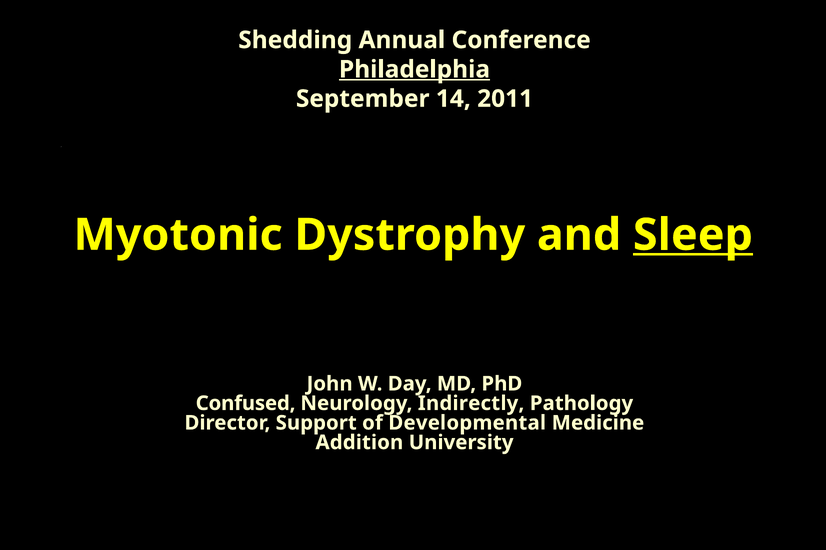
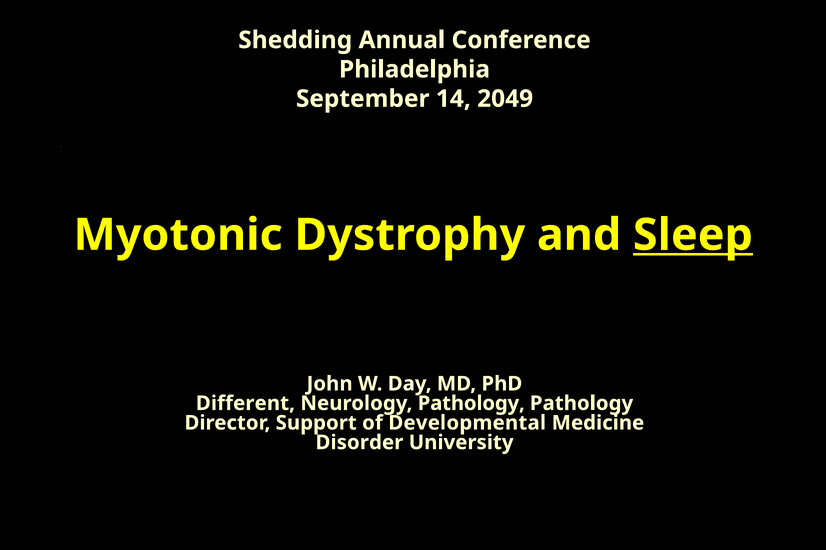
Philadelphia underline: present -> none (415, 70)
2011: 2011 -> 2049 (505, 99)
Confused: Confused -> Different (245, 404)
Neurology Indirectly: Indirectly -> Pathology (471, 404)
Addition: Addition -> Disorder (359, 443)
